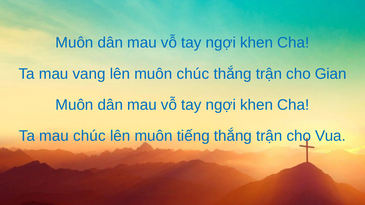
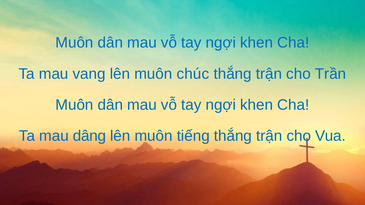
Gian: Gian -> Trần (331, 74)
mau chúc: chúc -> dâng (89, 136)
